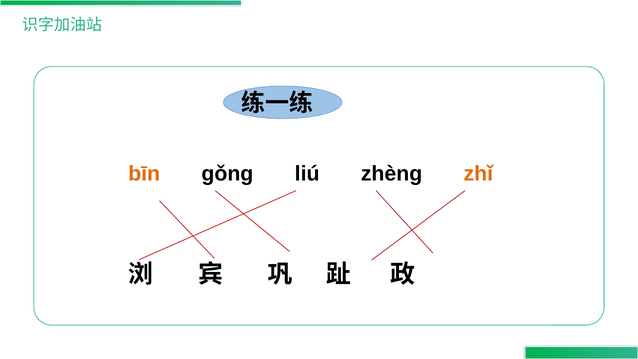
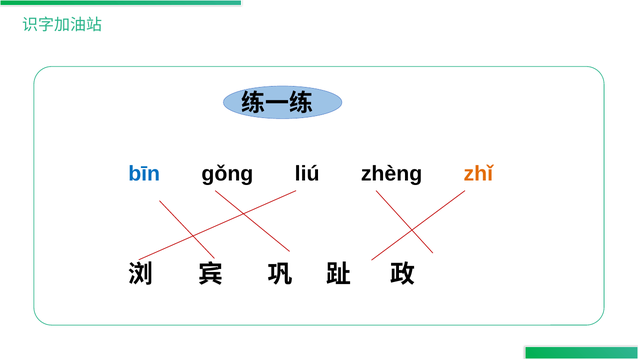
bīn colour: orange -> blue (144, 174)
